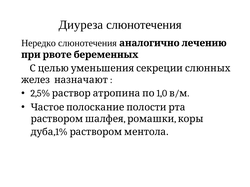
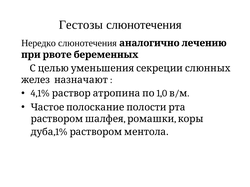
Диуреза: Диуреза -> Гестозы (81, 25)
2,5%: 2,5% -> 4,1% (40, 94)
